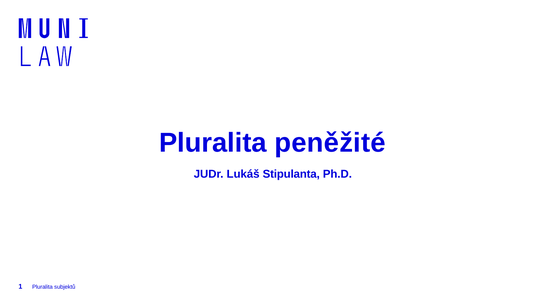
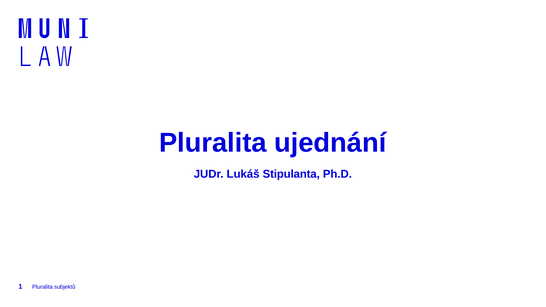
peněžité: peněžité -> ujednání (330, 143)
